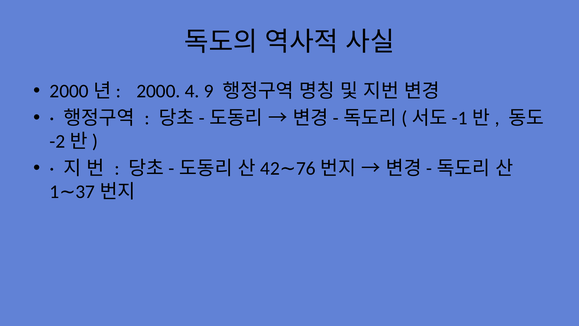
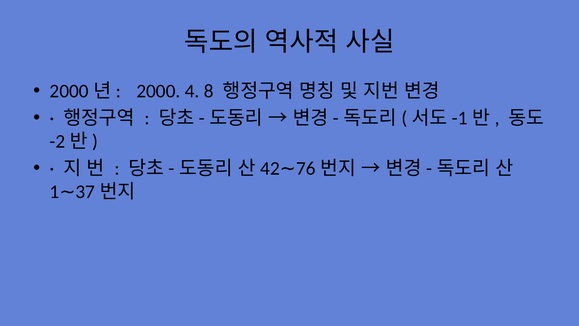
9: 9 -> 8 (209, 91)
